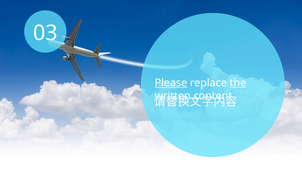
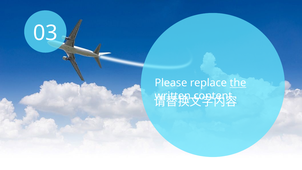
Please underline: present -> none (171, 83)
